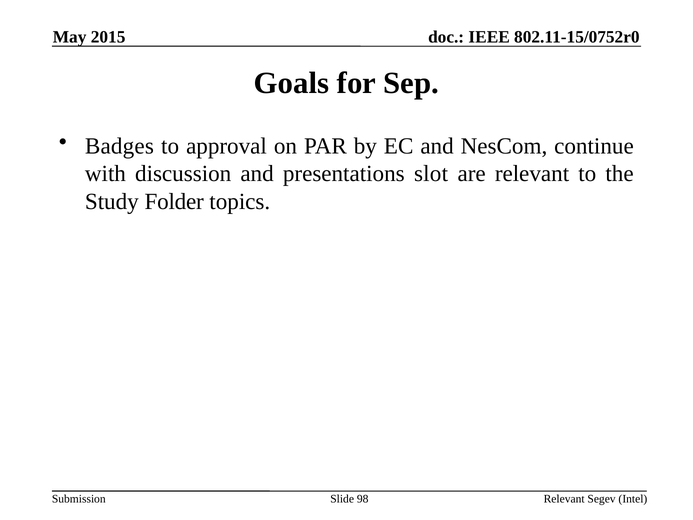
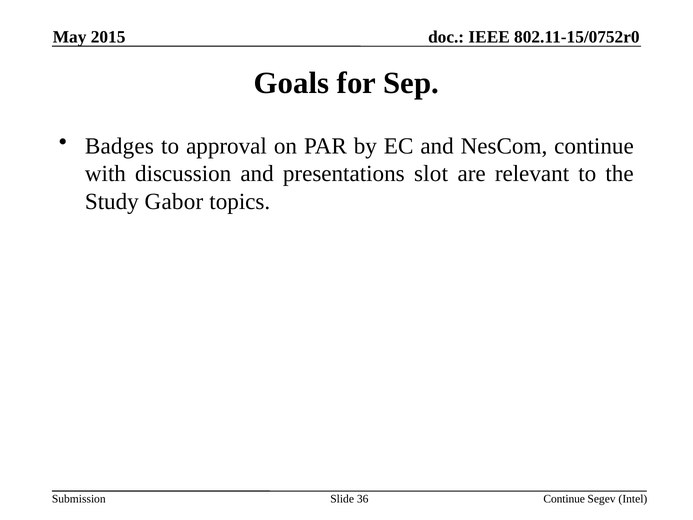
Folder: Folder -> Gabor (174, 201)
98: 98 -> 36 (363, 498)
Relevant: Relevant -> Continue (564, 498)
